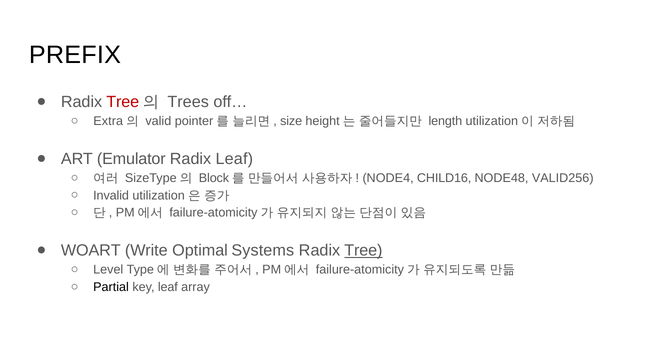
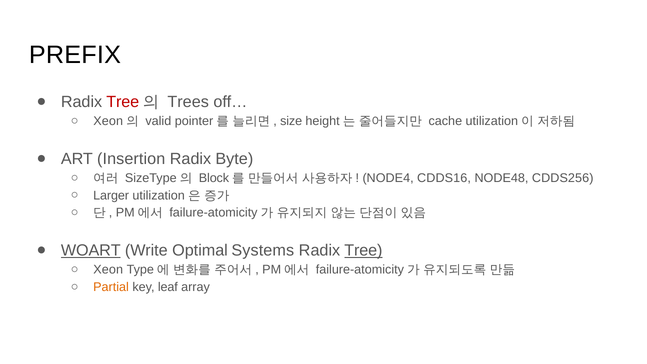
Extra: Extra -> Xeon (108, 121)
length: length -> cache (445, 121)
Emulator: Emulator -> Insertion (131, 159)
Radix Leaf: Leaf -> Byte (234, 159)
CHILD16: CHILD16 -> CDDS16 (444, 178)
VALID256: VALID256 -> CDDS256 (563, 178)
Invalid: Invalid -> Larger (111, 195)
WOART underline: none -> present (91, 250)
Level: Level -> Xeon (108, 270)
Partial colour: black -> orange (111, 287)
